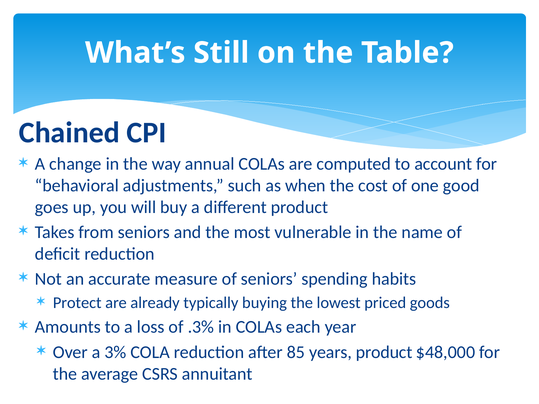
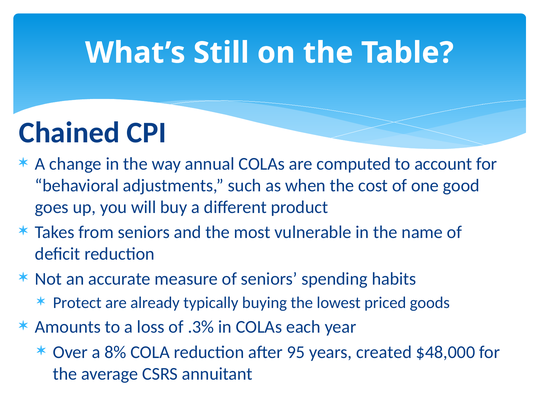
3%: 3% -> 8% (116, 352)
85: 85 -> 95 (296, 352)
years product: product -> created (384, 352)
